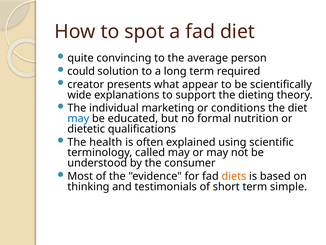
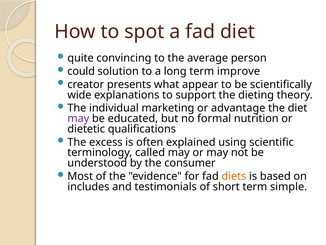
required: required -> improve (239, 71)
conditions: conditions -> advantage (238, 108)
may colour: blue -> purple (78, 118)
health: health -> excess (106, 142)
thinking: thinking -> includes (88, 186)
